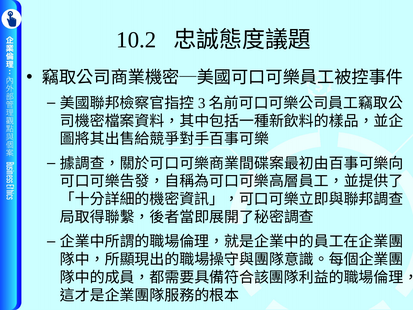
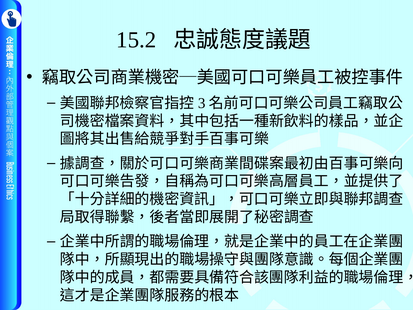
10.2: 10.2 -> 15.2 (136, 40)
